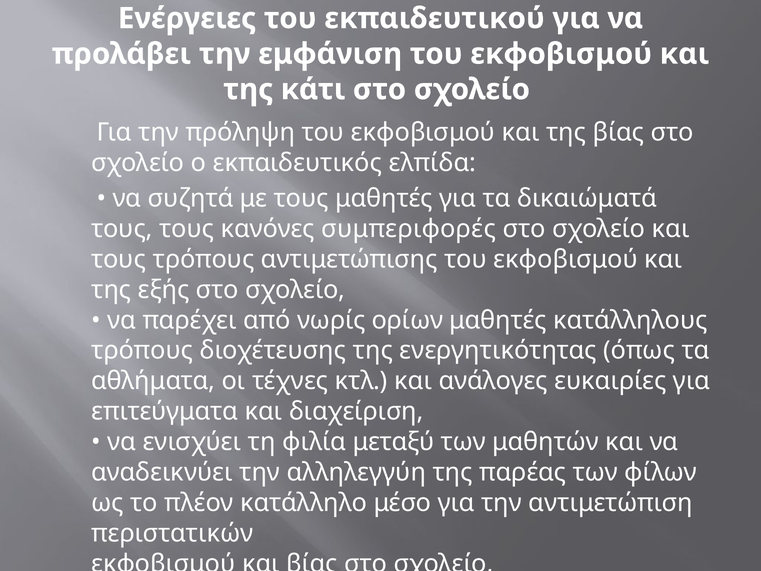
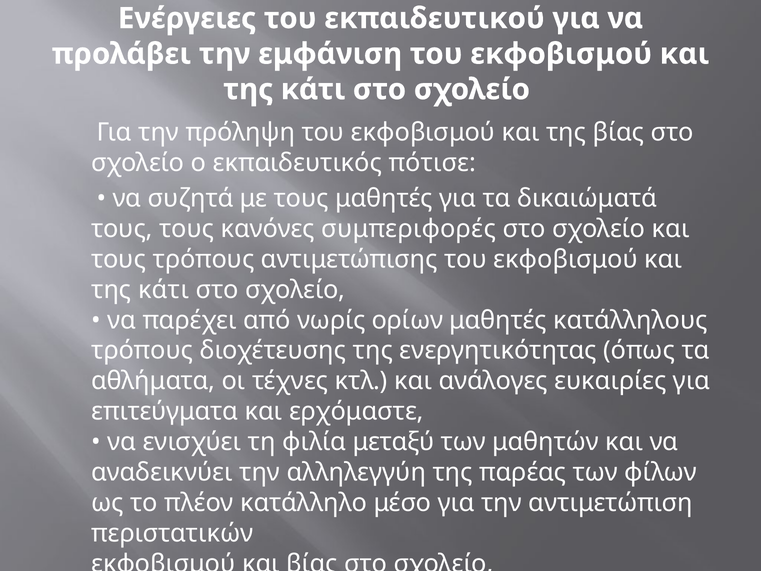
ελπίδα: ελπίδα -> πότισε (432, 163)
εξής: εξής -> κάτι (164, 290)
διαχείριση: διαχείριση -> ερχόμαστε (356, 411)
